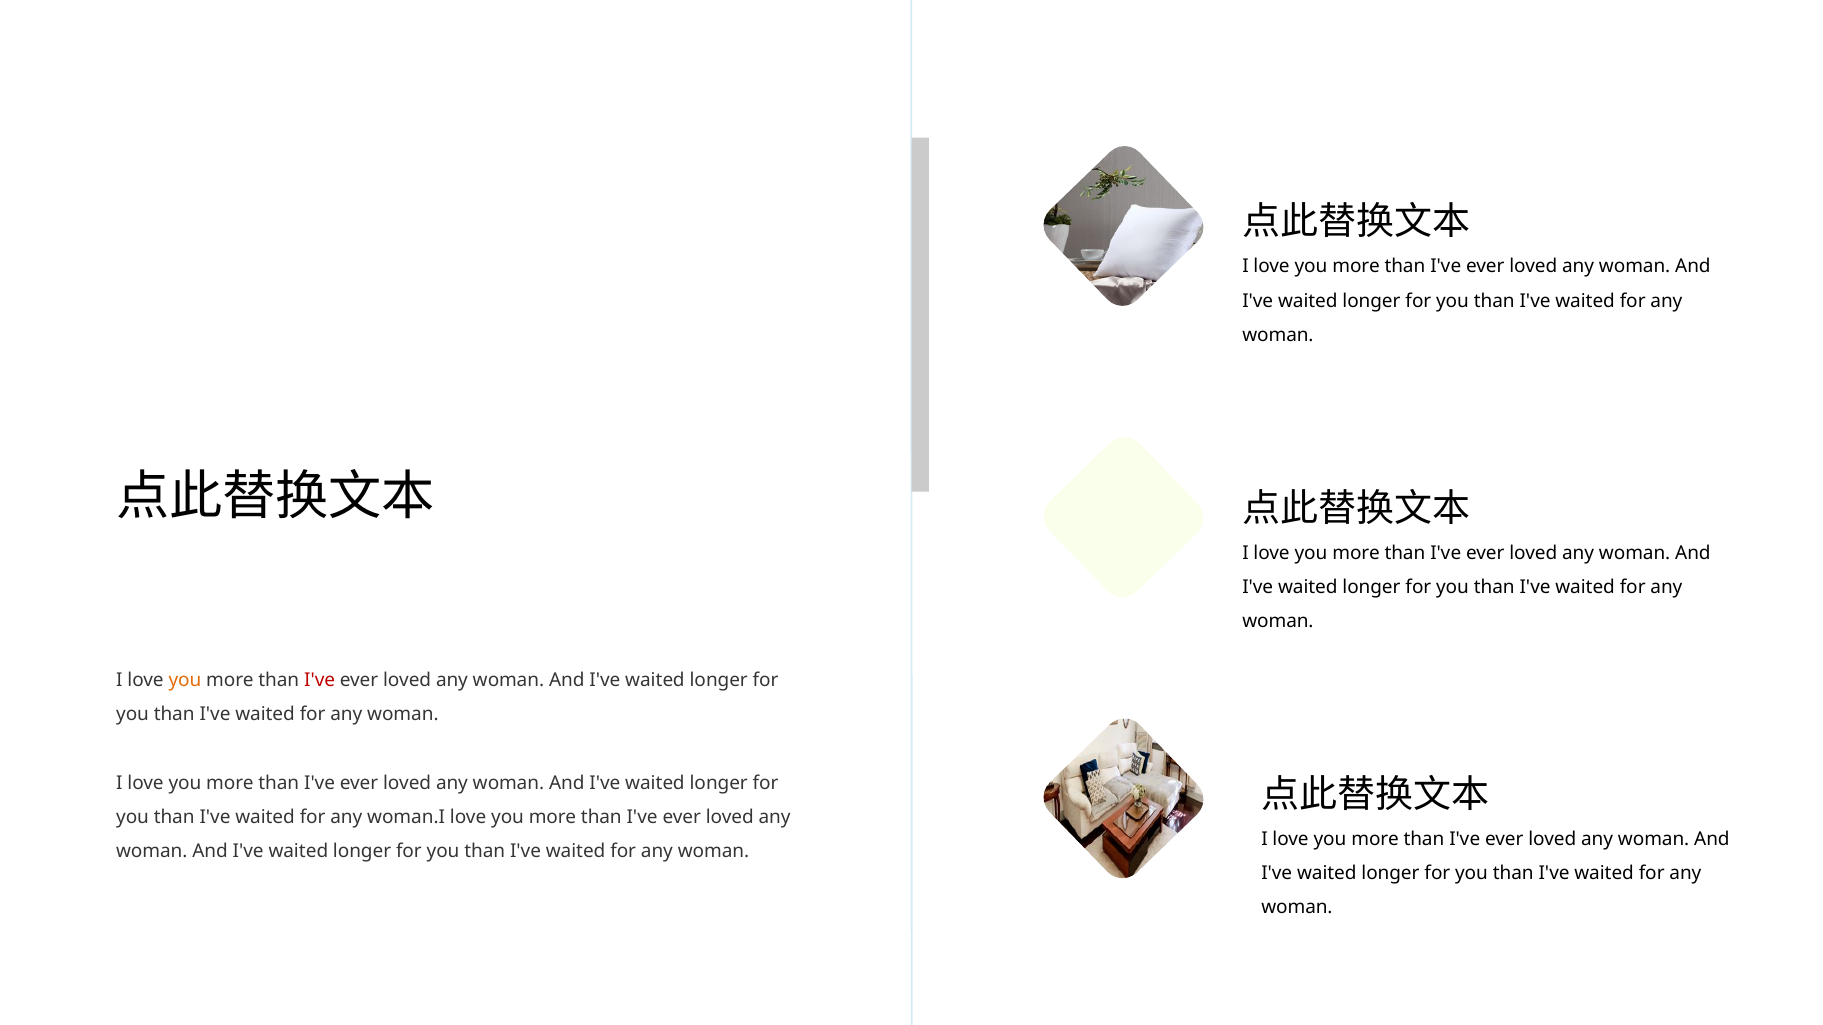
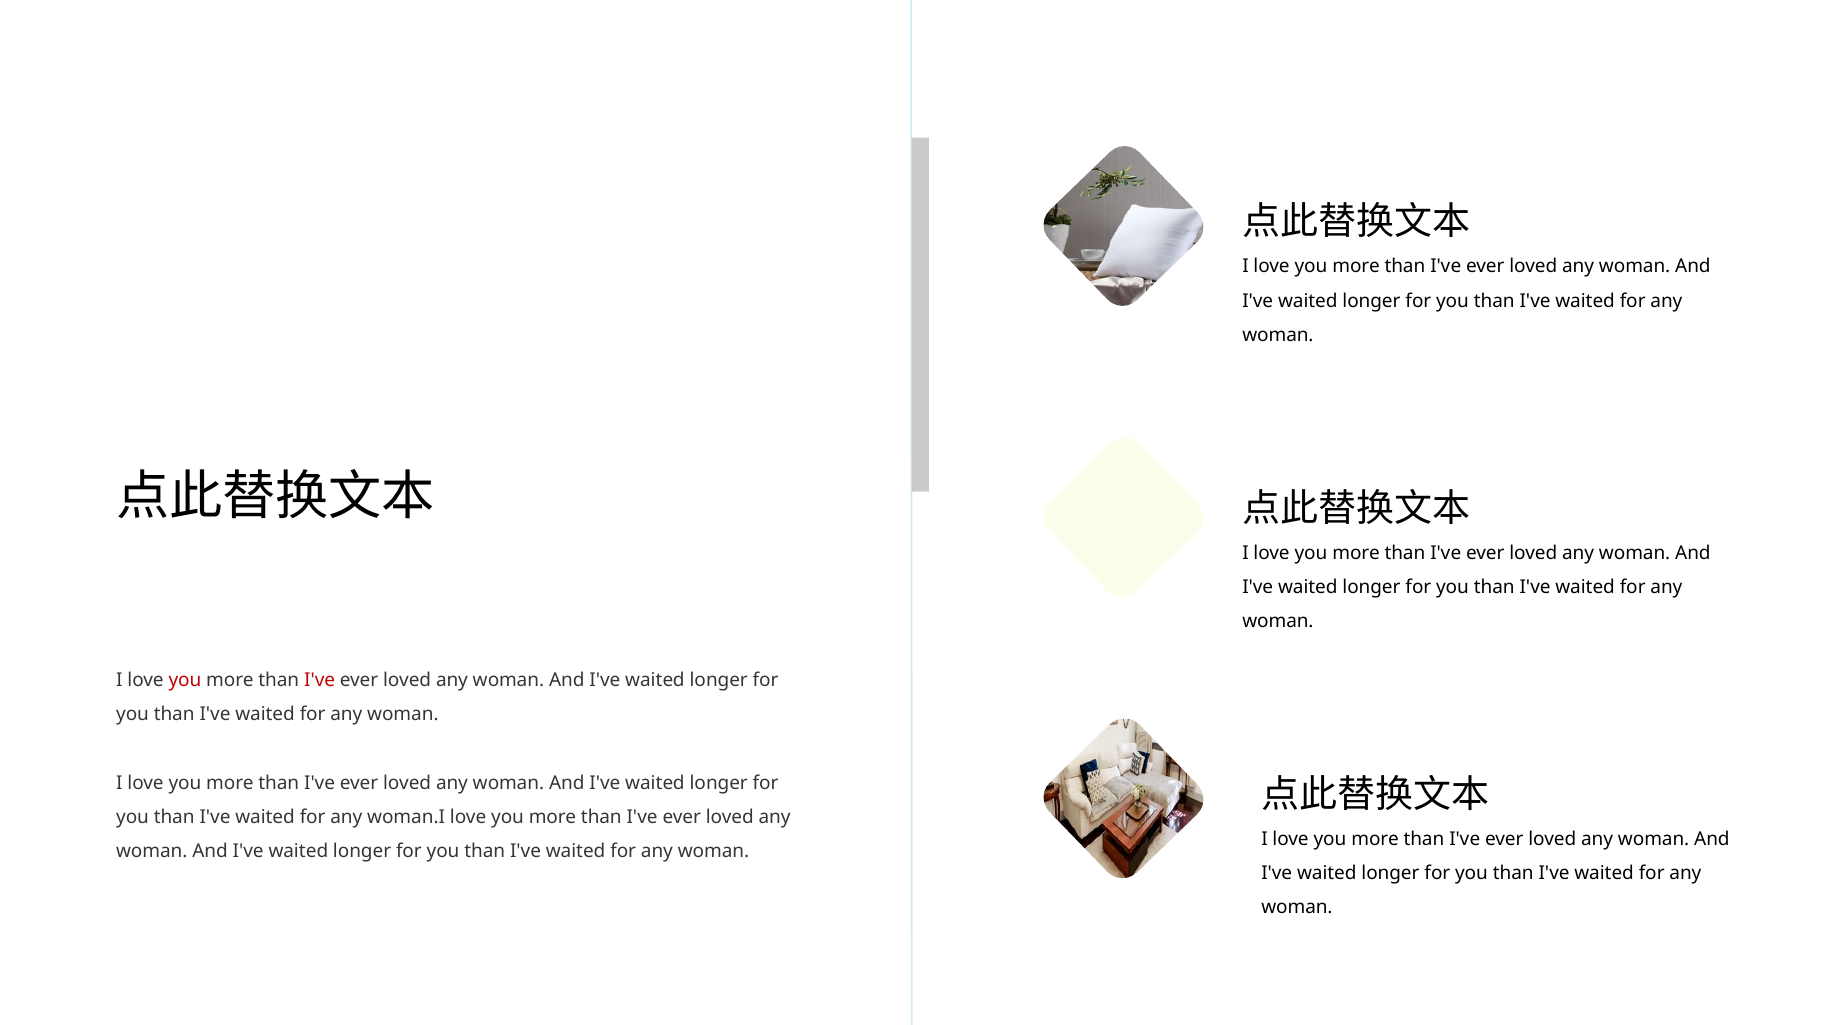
you colour: orange -> red (185, 680)
